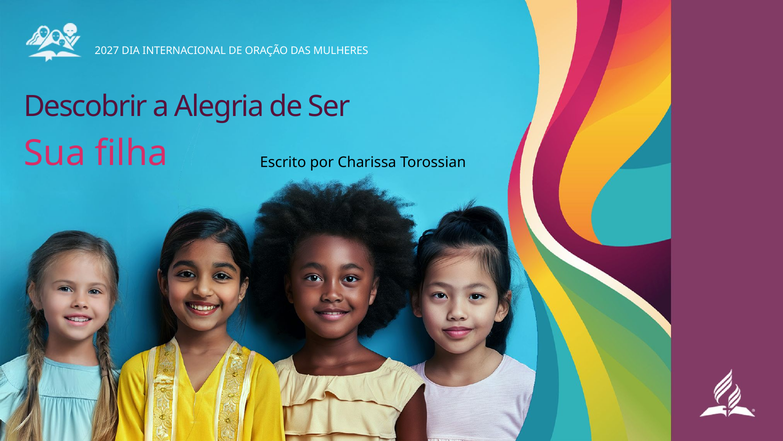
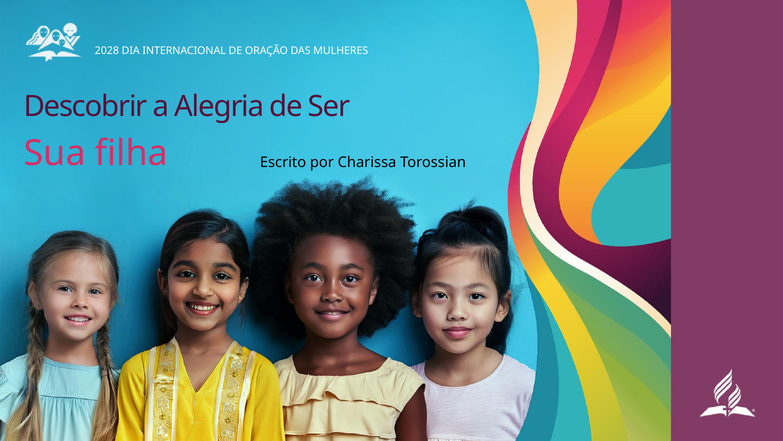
2027: 2027 -> 2028 (107, 51)
